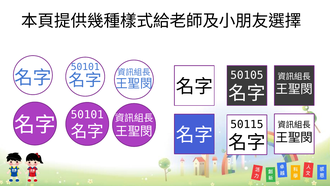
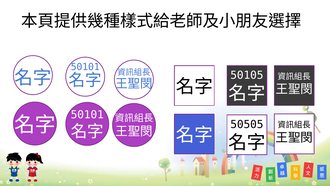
50115: 50115 -> 50505 (247, 124)
